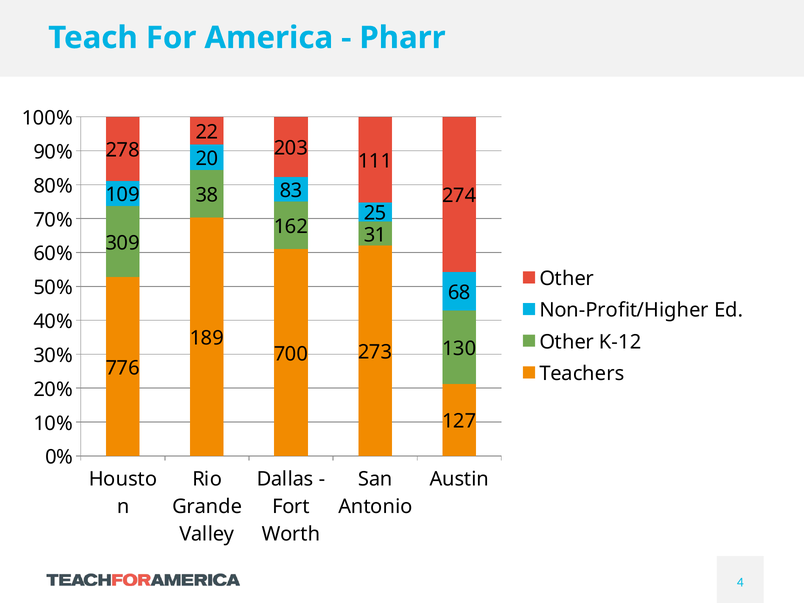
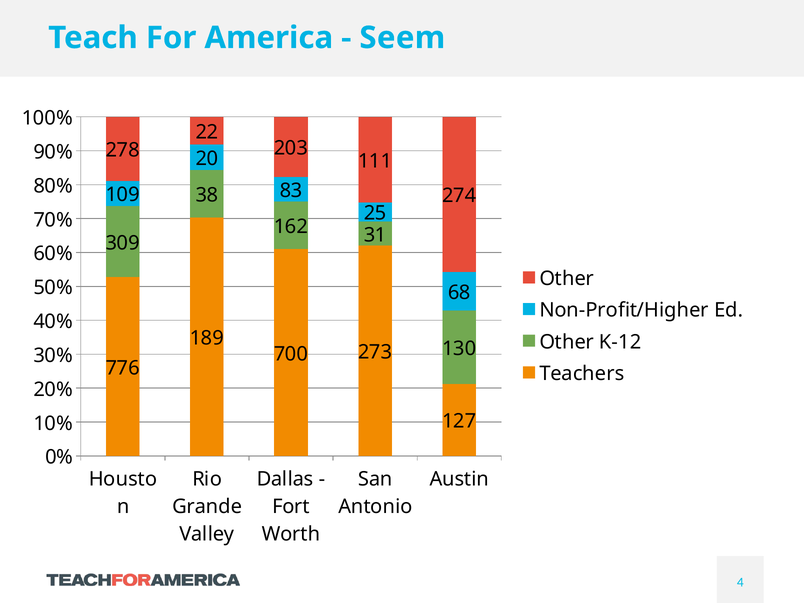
Pharr: Pharr -> Seem (402, 38)
